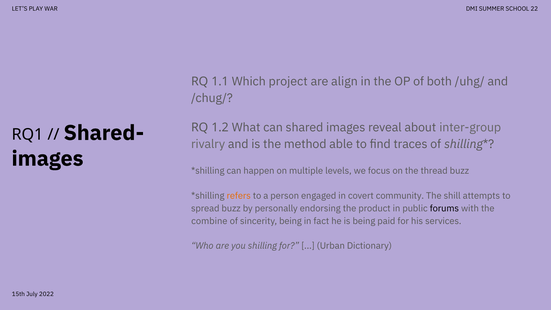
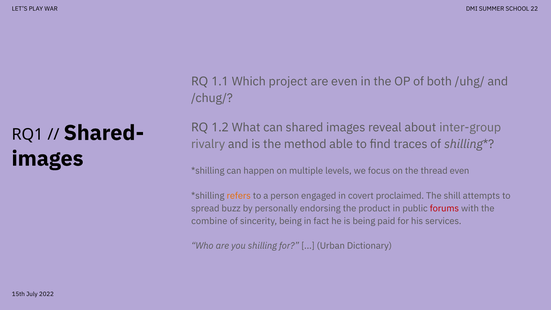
are align: align -> even (344, 81)
thread buzz: buzz -> even (460, 171)
community: community -> proclaimed (400, 196)
forums colour: black -> red (444, 208)
